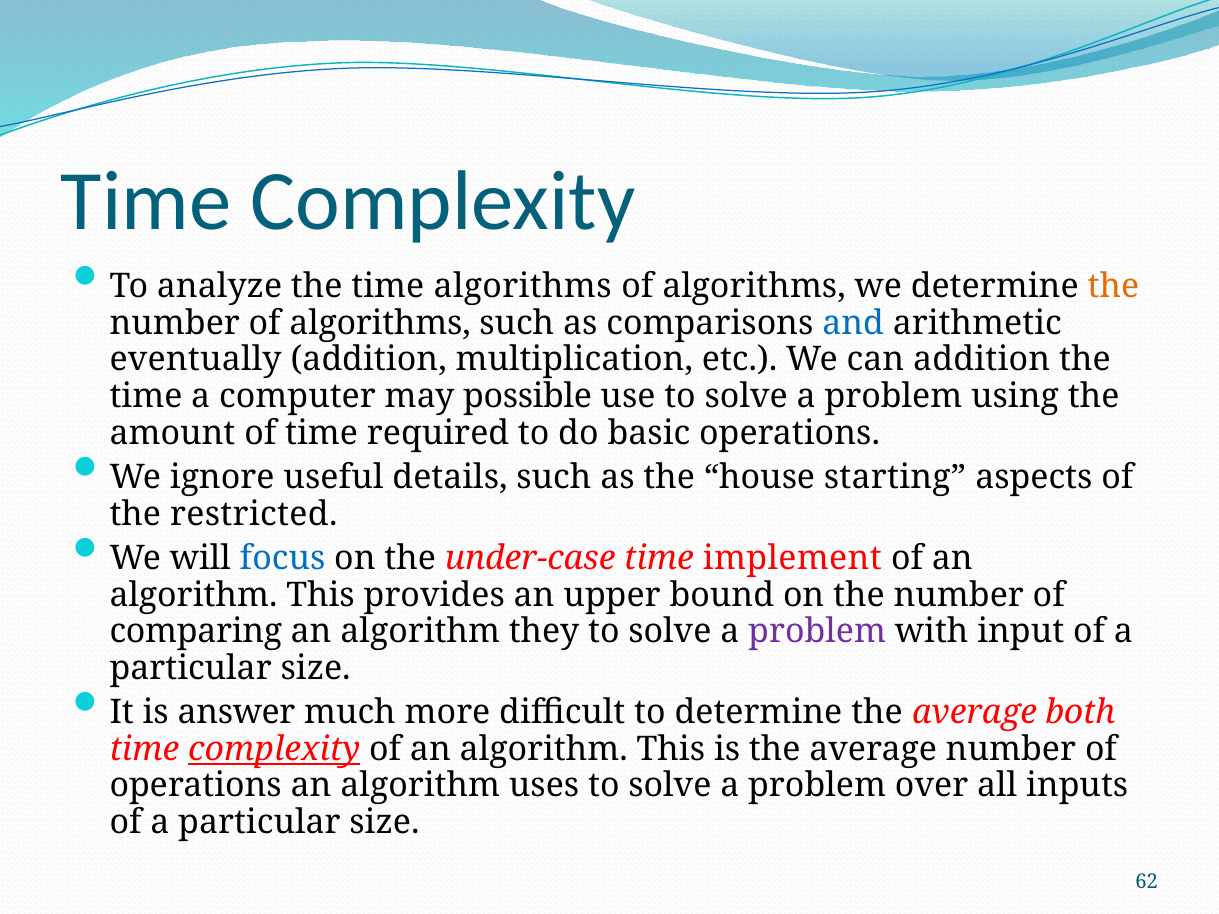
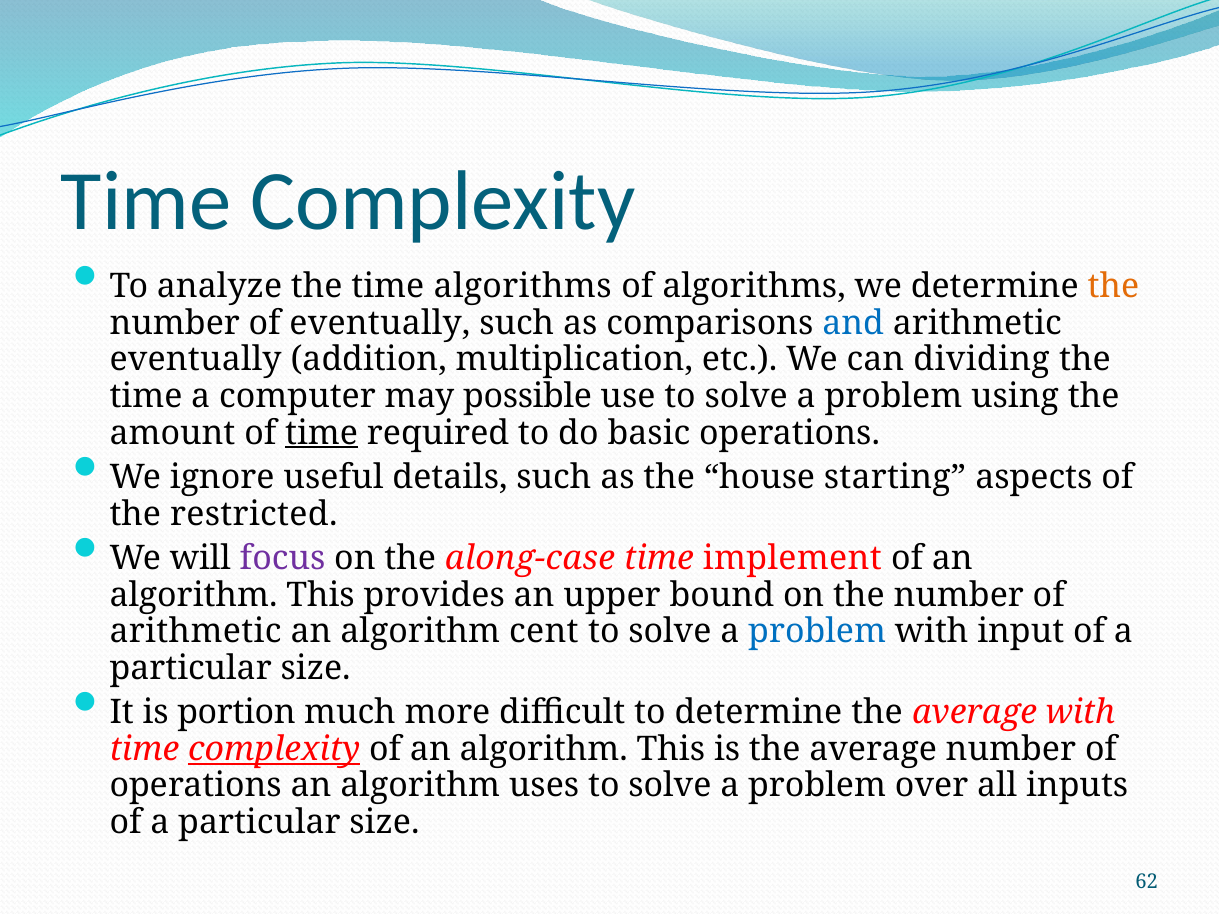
number of algorithms: algorithms -> eventually (380, 323)
can addition: addition -> dividing (982, 360)
time underline: none -> present (322, 433)
focus colour: blue -> purple (283, 558)
under-case: under-case -> along-case (530, 558)
comparing: comparing -> arithmetic (195, 632)
they: they -> cent (544, 632)
problem colour: purple -> blue (817, 632)
answer: answer -> portion (236, 713)
average both: both -> with (1080, 713)
